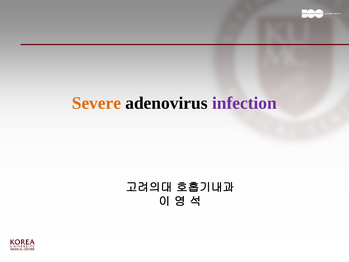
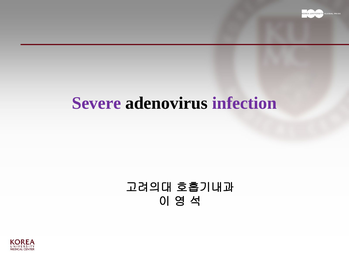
Severe colour: orange -> purple (96, 103)
